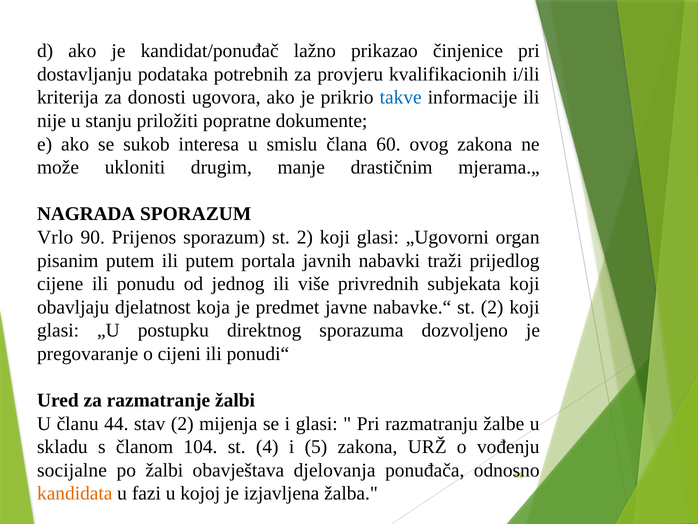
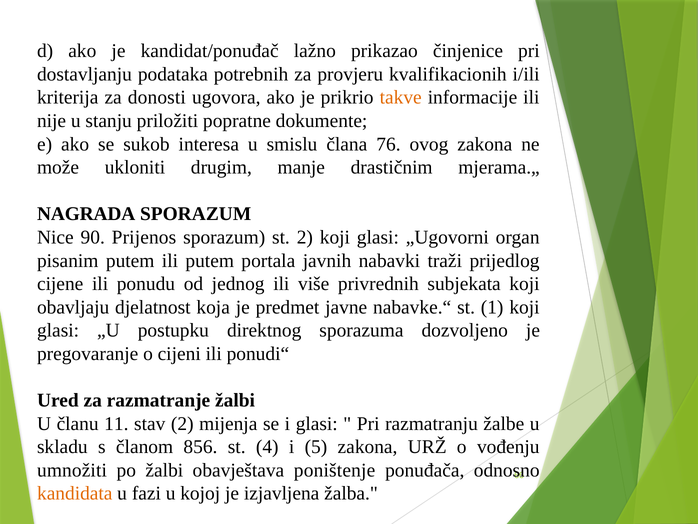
takve colour: blue -> orange (401, 97)
60: 60 -> 76 (388, 144)
Vrlo: Vrlo -> Nice (55, 237)
nabavke.“ st 2: 2 -> 1 (492, 307)
44: 44 -> 11 (116, 423)
104: 104 -> 856 (200, 447)
socijalne: socijalne -> umnožiti (72, 470)
djelovanja: djelovanja -> poništenje (335, 470)
